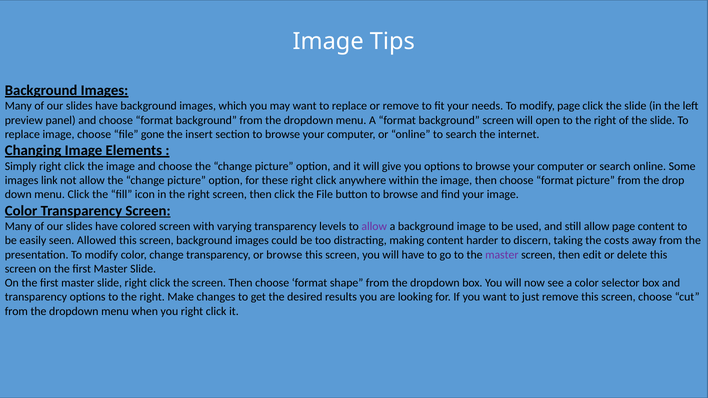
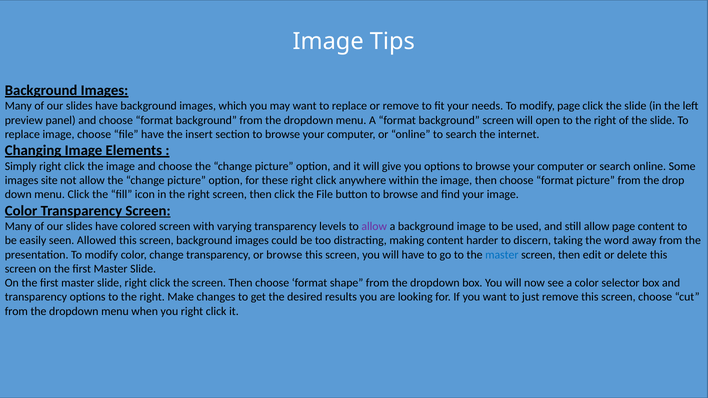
file gone: gone -> have (153, 134)
link: link -> site (49, 180)
costs: costs -> word (617, 241)
master colour: purple -> blue (502, 255)
